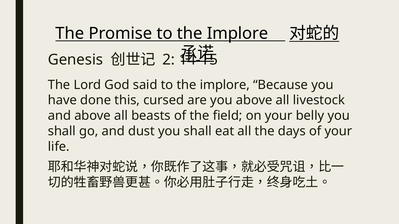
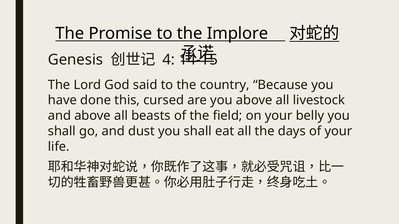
2: 2 -> 4 (169, 60)
said to the implore: implore -> country (225, 85)
